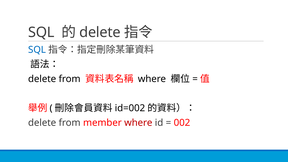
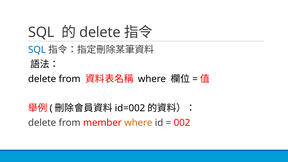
where colour: red -> orange (138, 123)
